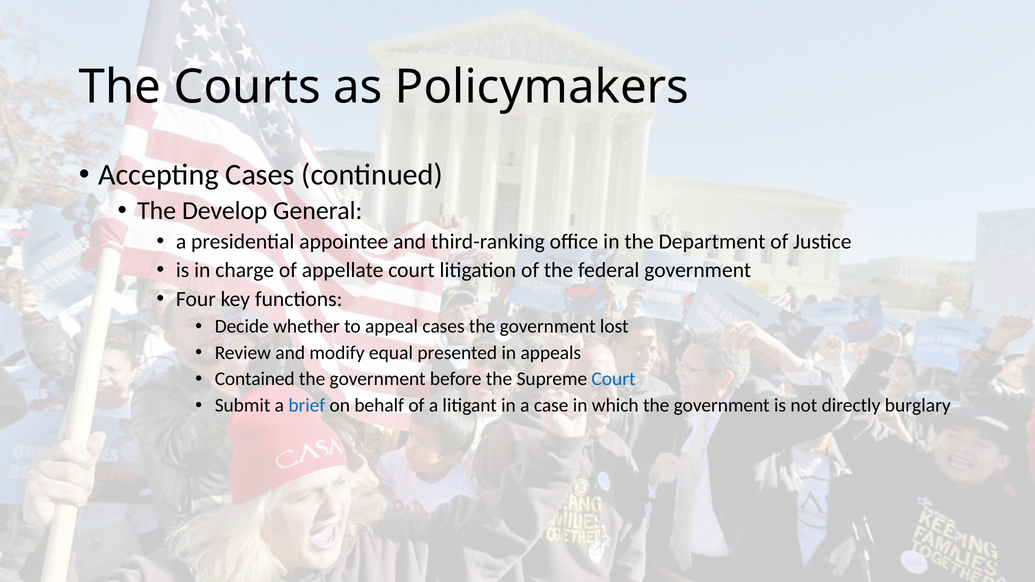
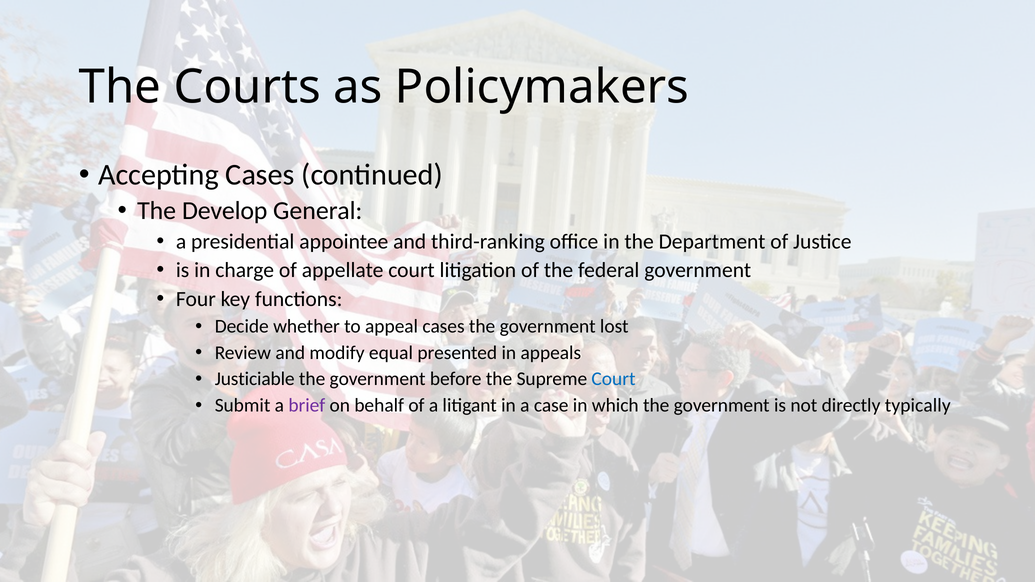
Contained: Contained -> Justiciable (255, 379)
brief colour: blue -> purple (307, 406)
burglary: burglary -> typically (918, 406)
